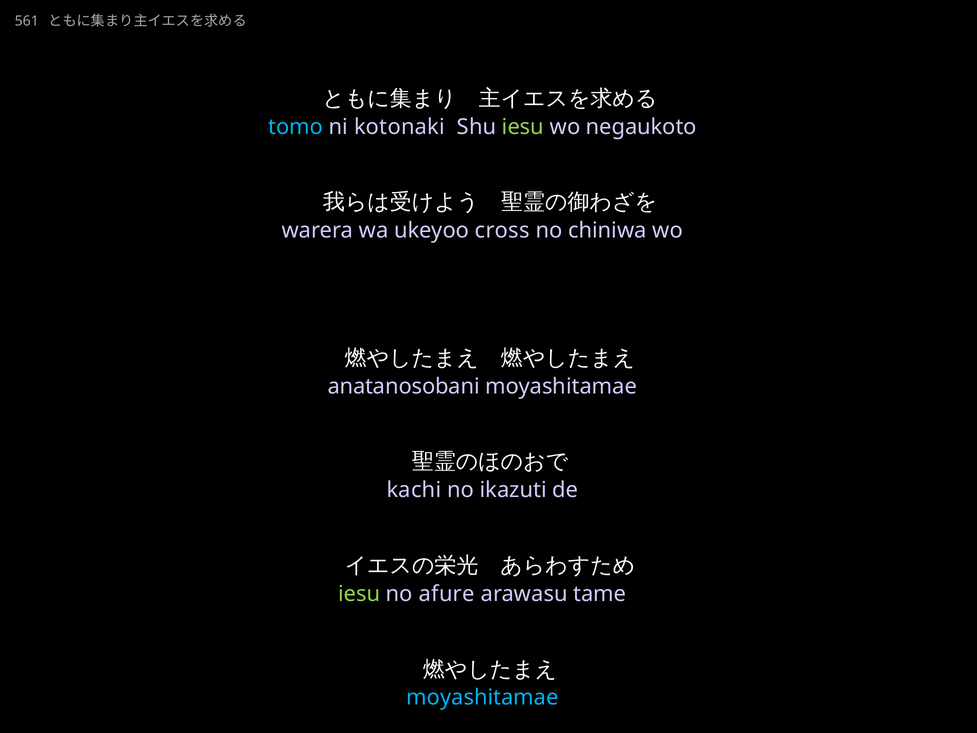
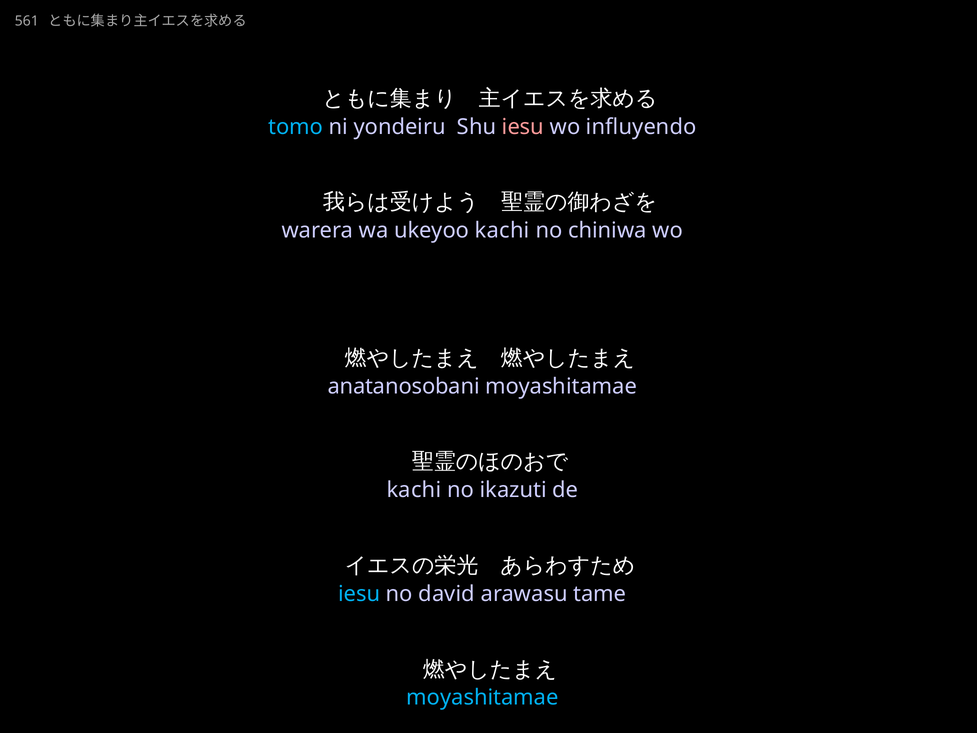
kotonaki: kotonaki -> yondeiru (400, 127)
iesu colour: light green -> pink (523, 127)
negaukoto: negaukoto -> influyendo (641, 127)
ukeyoo cross: cross -> kachi (502, 231)
iesu colour: light green -> light blue (359, 594)
afure: afure -> david (447, 594)
